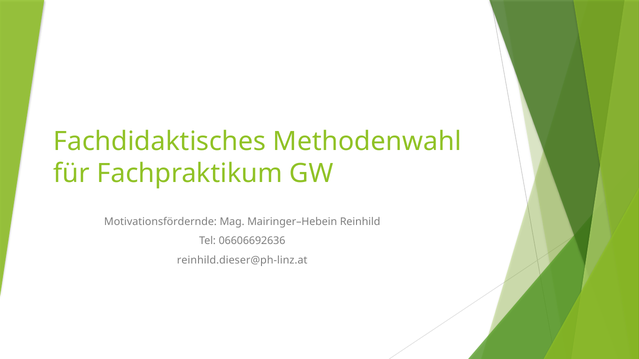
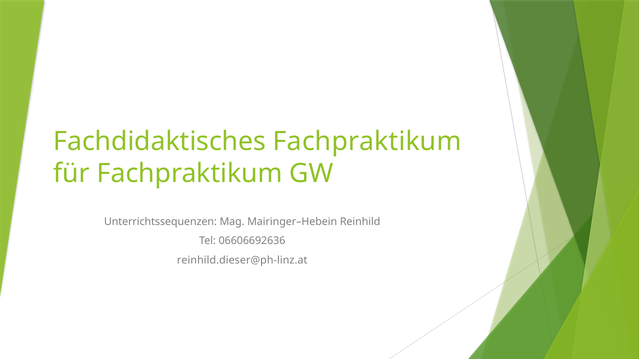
Fachdidaktisches Methodenwahl: Methodenwahl -> Fachpraktikum (367, 142)
Motivationsfördernde: Motivationsfördernde -> Unterrichtssequenzen (160, 222)
